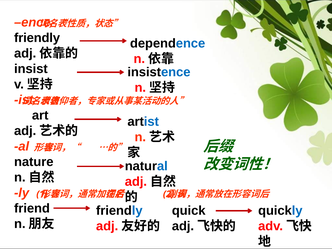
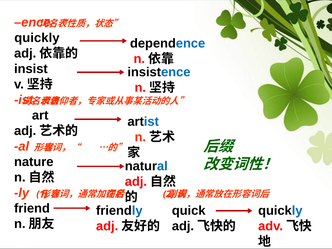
friendly: friendly -> quickly (37, 38)
